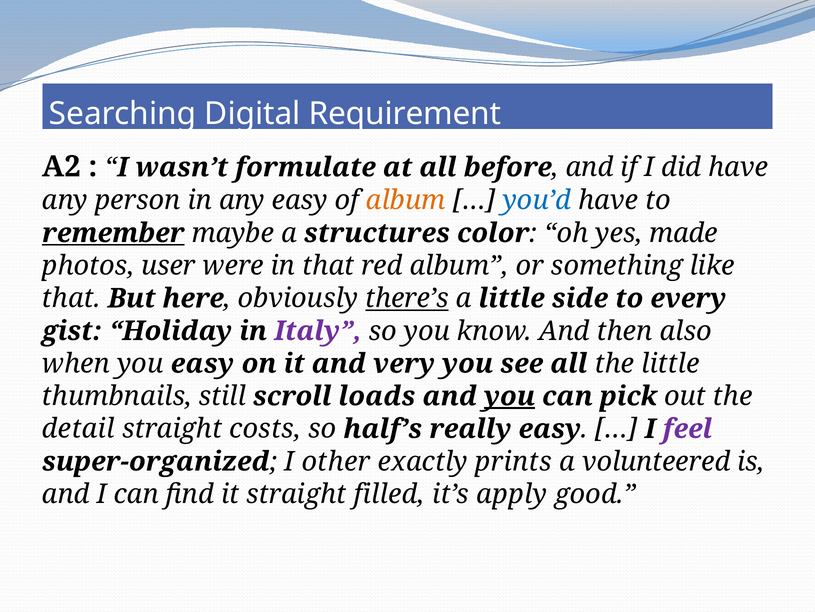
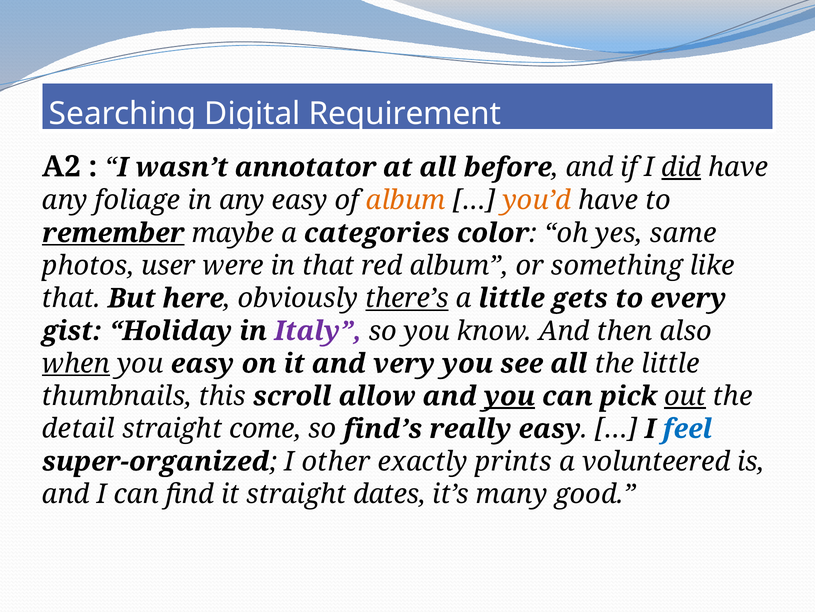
formulate: formulate -> annotator (306, 167)
did underline: none -> present (681, 167)
person: person -> foliage (138, 200)
you’d colour: blue -> orange (537, 200)
structures: structures -> categories (377, 233)
made: made -> same (683, 233)
side: side -> gets (580, 298)
when underline: none -> present (76, 363)
still: still -> this (222, 396)
loads: loads -> allow (377, 396)
out underline: none -> present (685, 396)
costs: costs -> come (265, 428)
half’s: half’s -> find’s (383, 428)
feel colour: purple -> blue (687, 428)
filled: filled -> dates (390, 494)
apply: apply -> many (512, 494)
